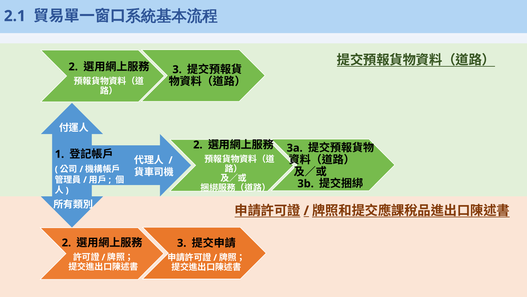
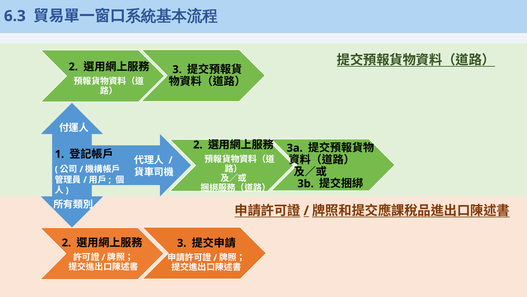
2.1: 2.1 -> 6.3 (15, 16)
